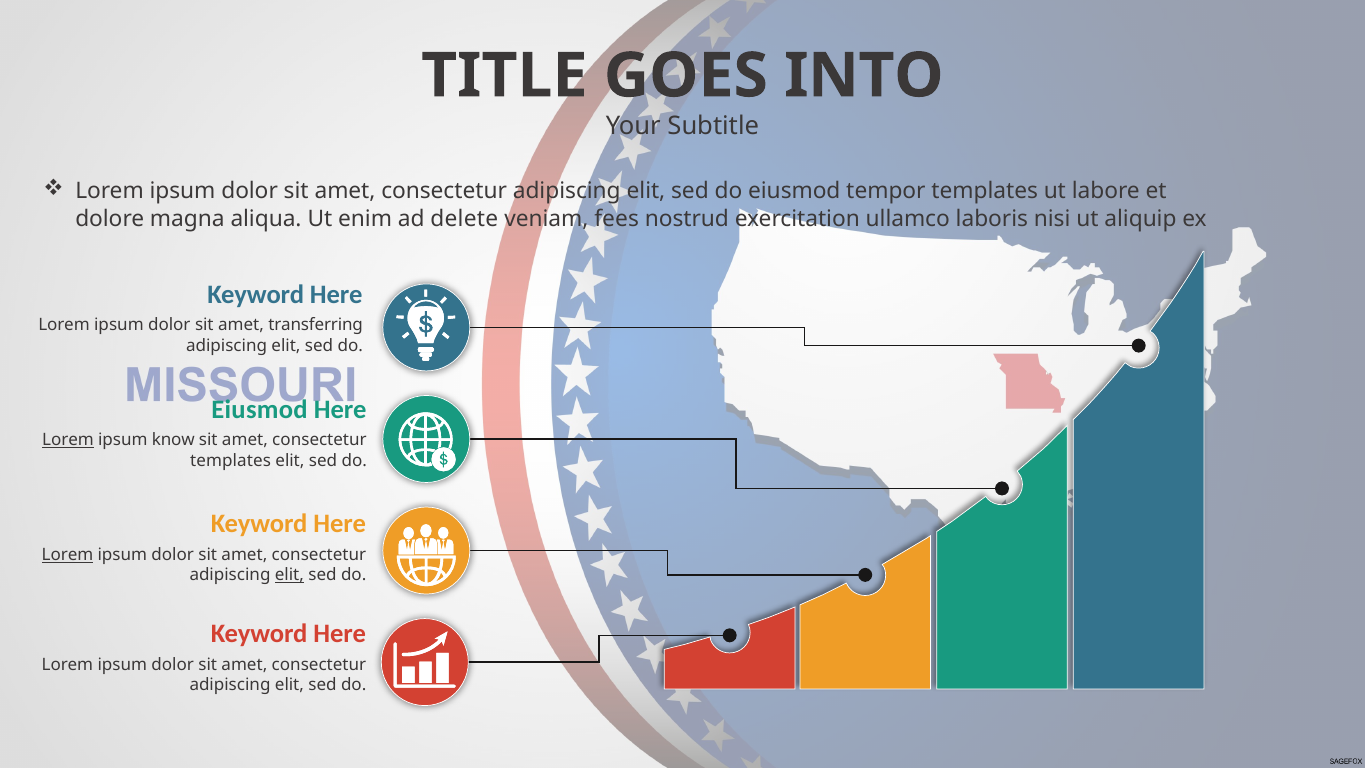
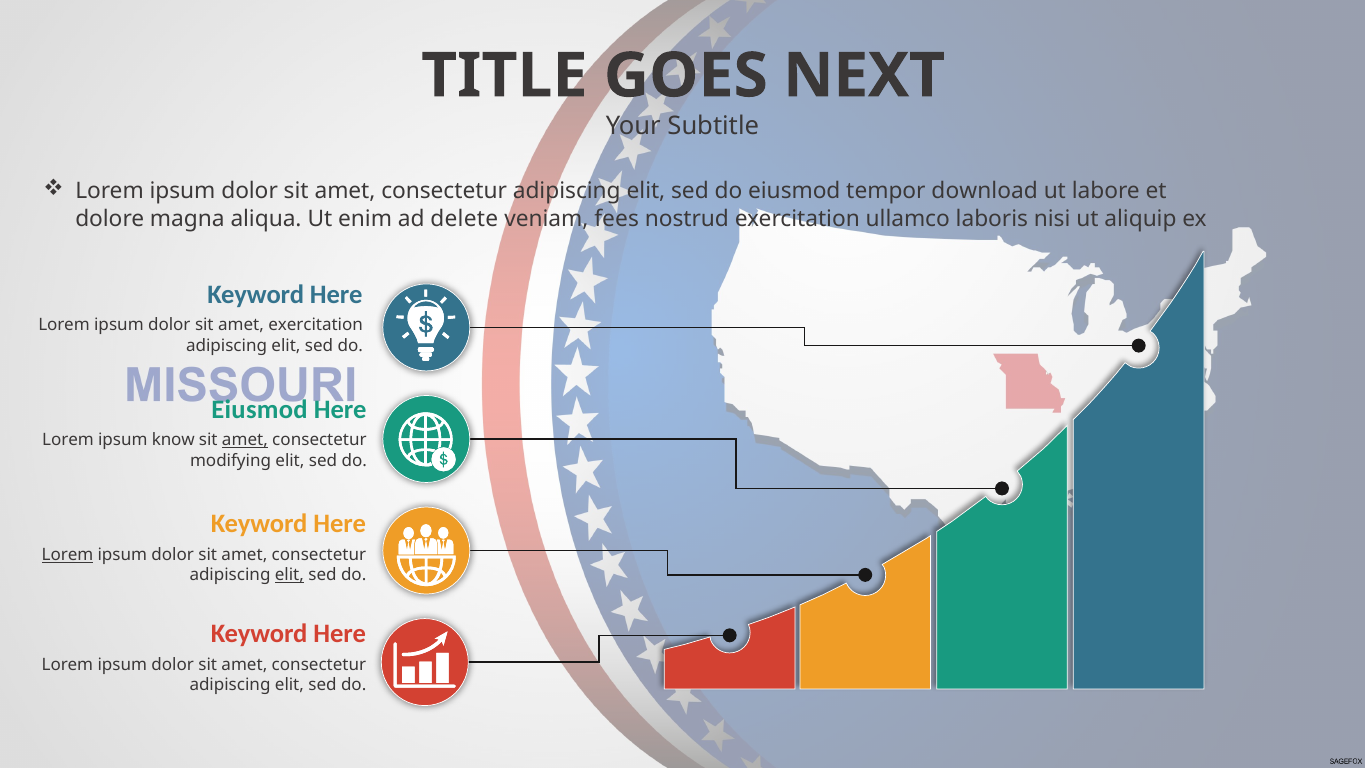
INTO: INTO -> NEXT (864, 76)
tempor templates: templates -> download (985, 191)
amet transferring: transferring -> exercitation (316, 325)
Lorem underline: present -> none (68, 440)
amet underline: none -> present (245, 440)
templates: templates -> modifying (231, 461)
